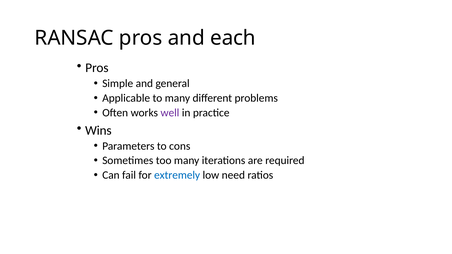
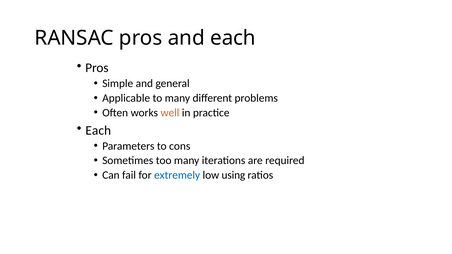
well colour: purple -> orange (170, 113)
Wins: Wins -> Each (98, 131)
need: need -> using (233, 175)
